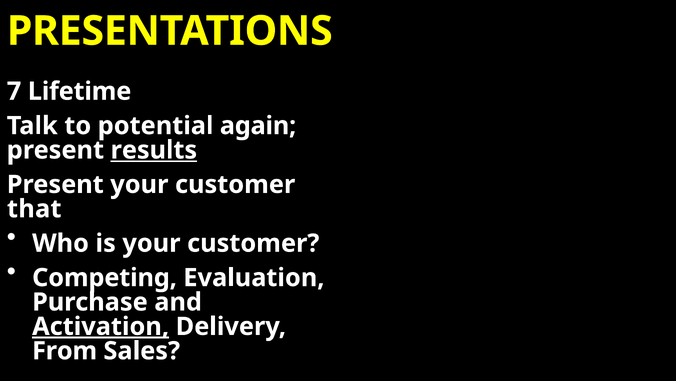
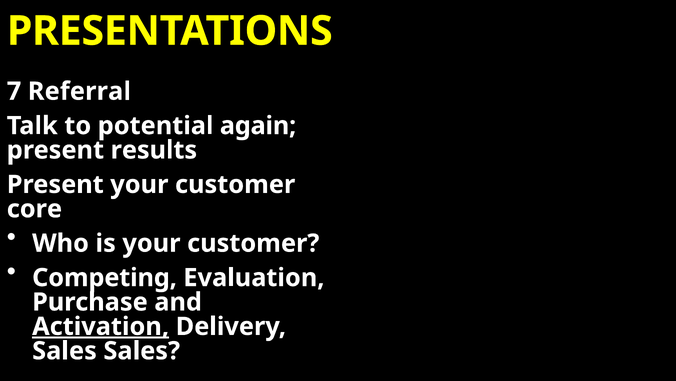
Lifetime: Lifetime -> Referral (79, 91)
results underline: present -> none (154, 150)
that: that -> core (34, 209)
From: From -> Sales (64, 350)
